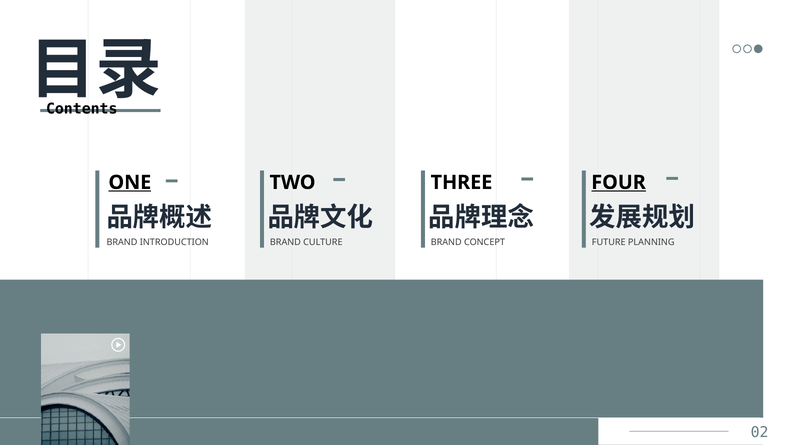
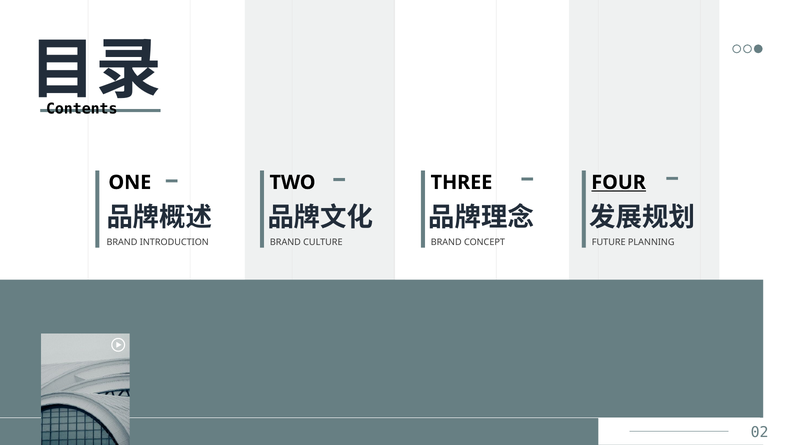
ONE underline: present -> none (130, 183)
